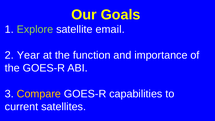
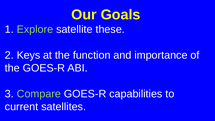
email: email -> these (110, 29)
Year: Year -> Keys (28, 55)
Compare colour: yellow -> light green (39, 94)
